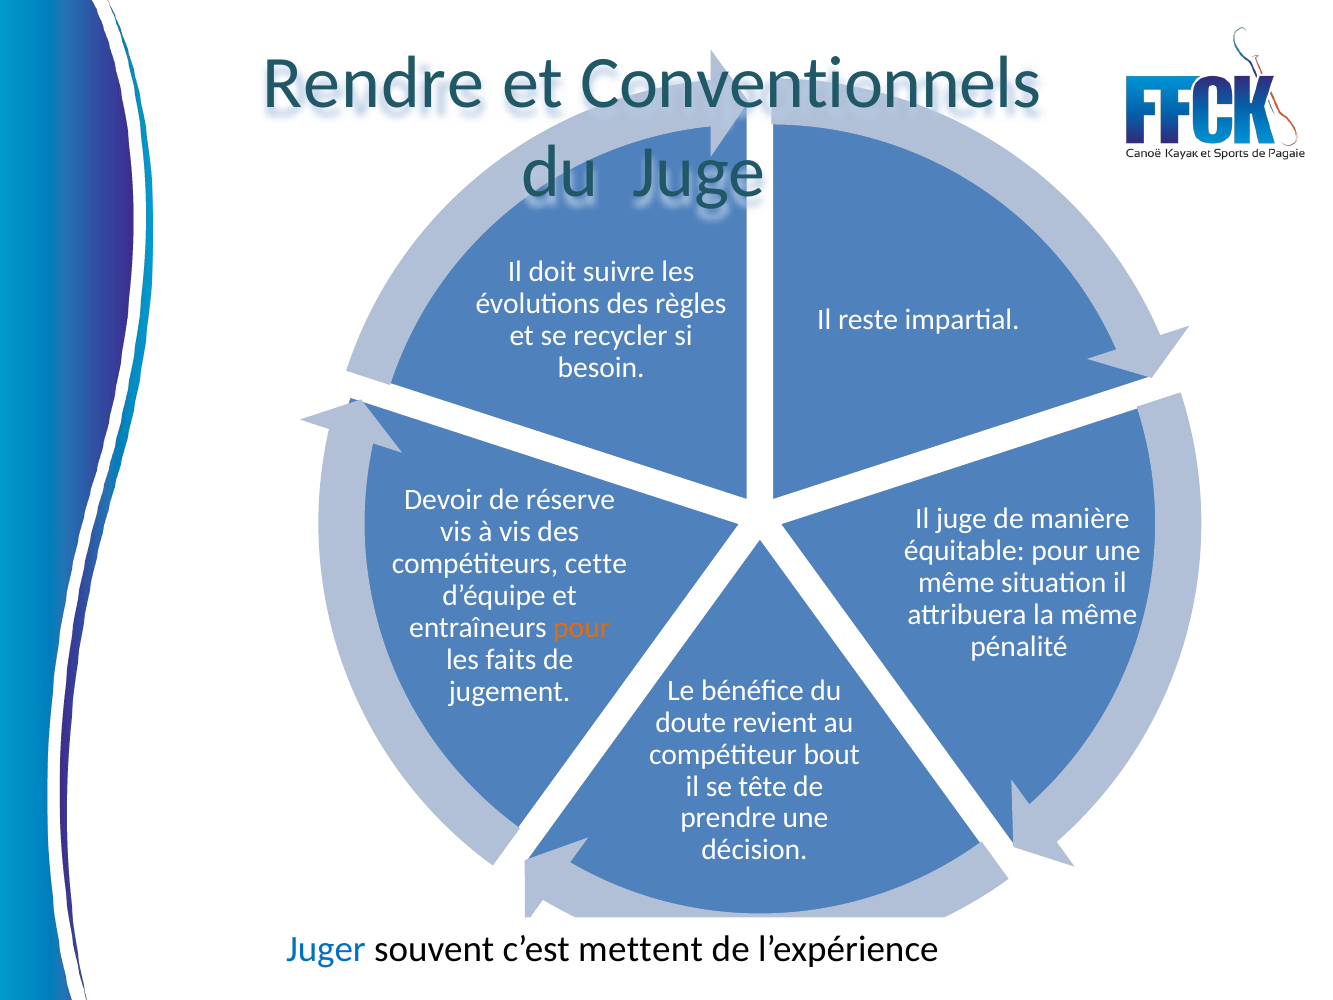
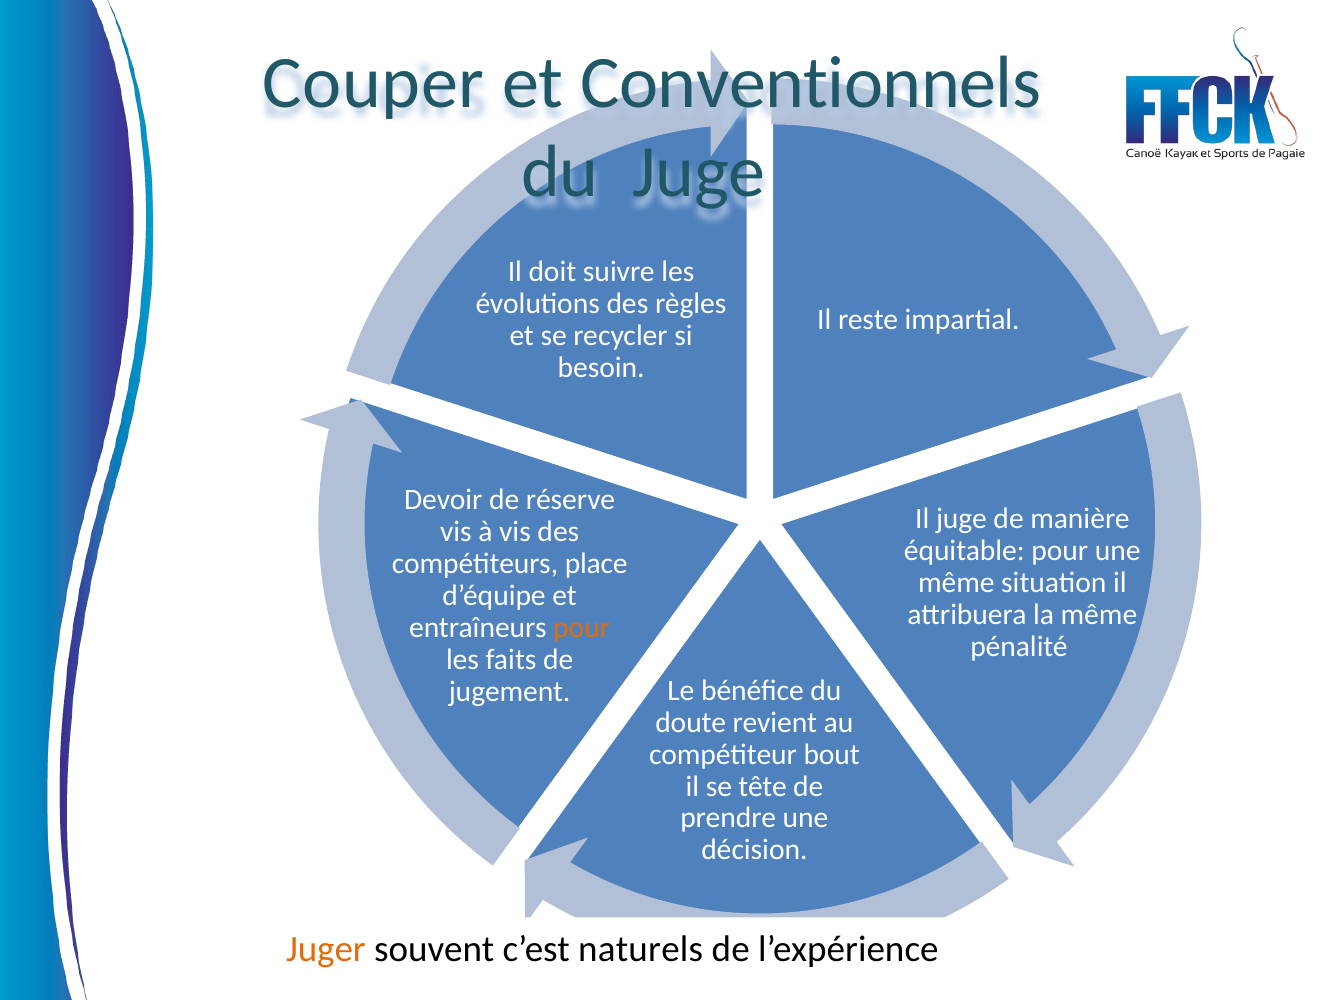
Rendre: Rendre -> Couper (373, 83)
cette: cette -> place (596, 564)
Juger colour: blue -> orange (326, 949)
mettent: mettent -> naturels (641, 949)
